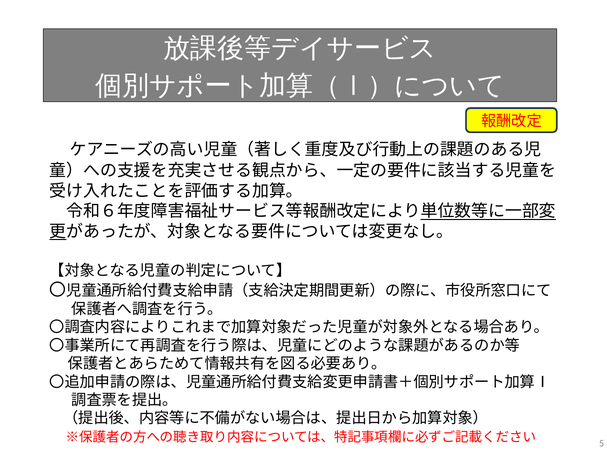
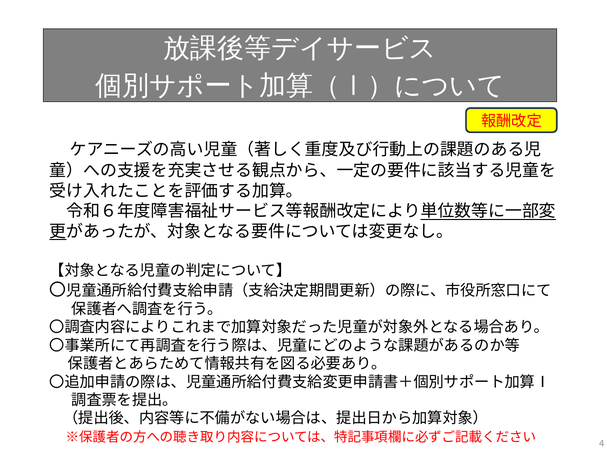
5: 5 -> 4 (602, 444)
